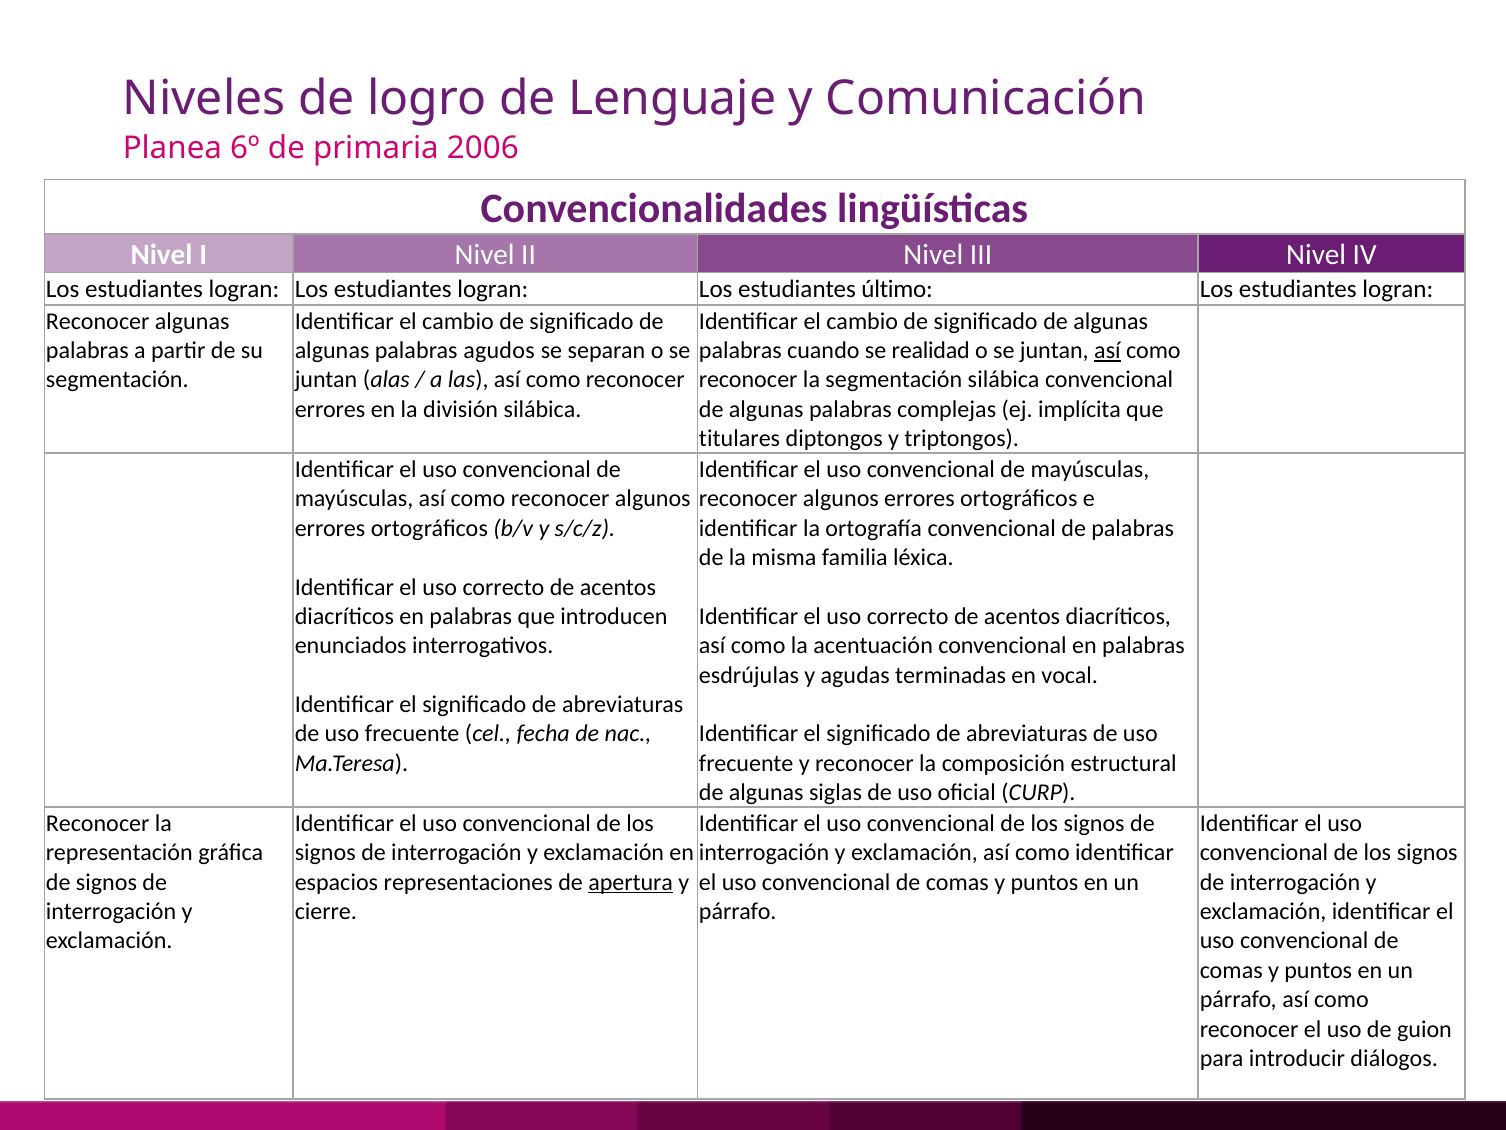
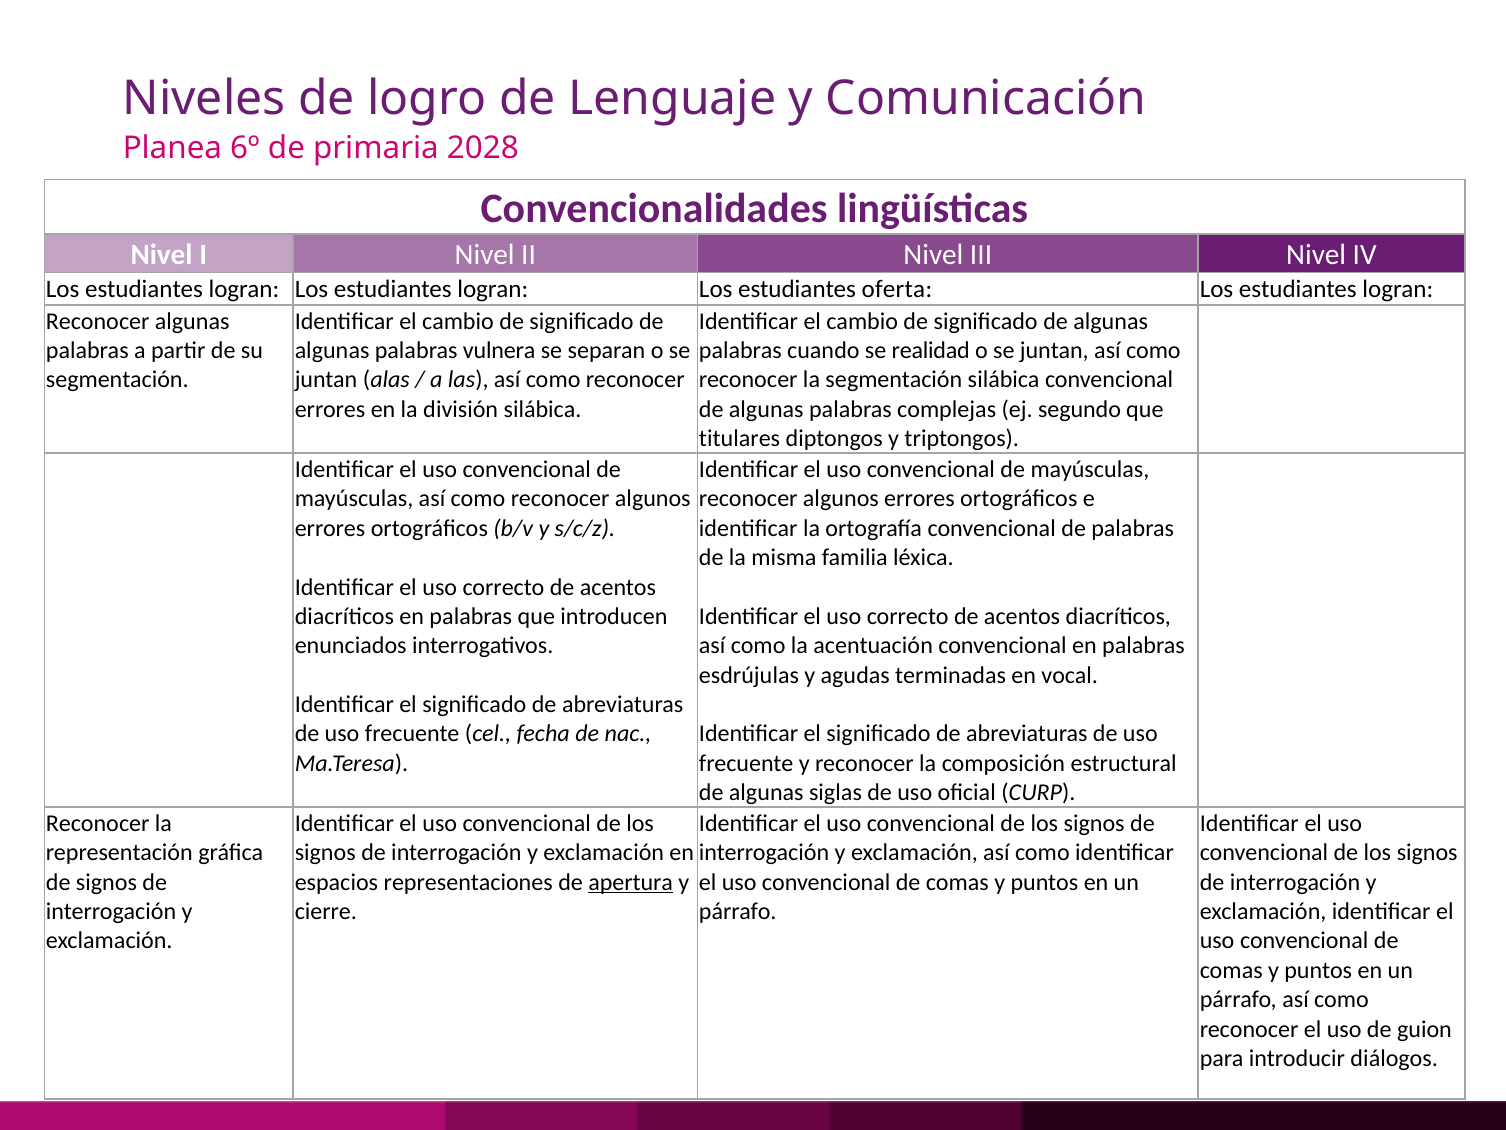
2006: 2006 -> 2028 (483, 148)
último: último -> oferta (897, 290)
agudos: agudos -> vulnera (499, 350)
así underline: present -> none (1107, 350)
implícita: implícita -> segundo (1080, 409)
